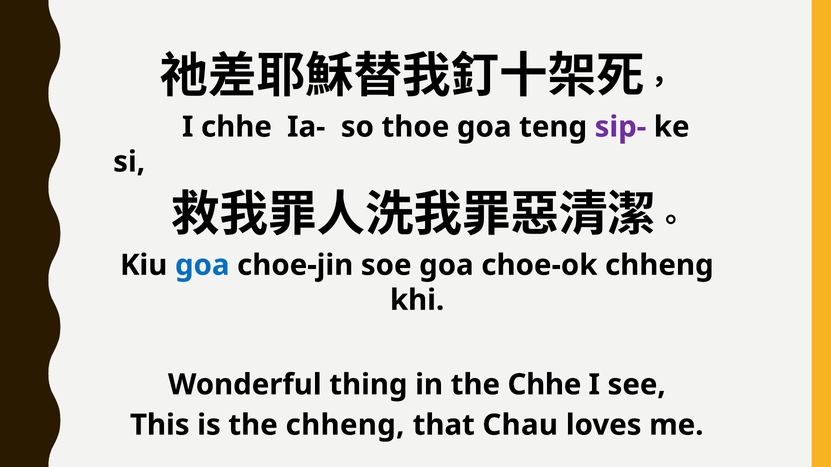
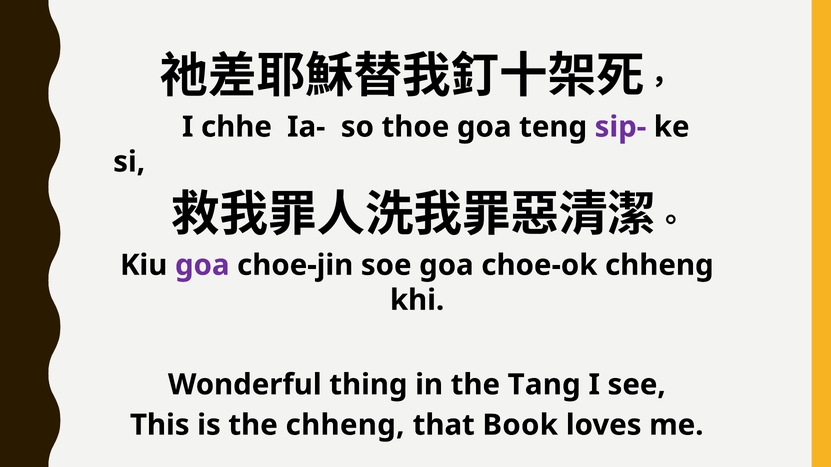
goa colour: blue -> purple (202, 265)
the Chhe: Chhe -> Tang (544, 385)
Chau: Chau -> Book (520, 425)
